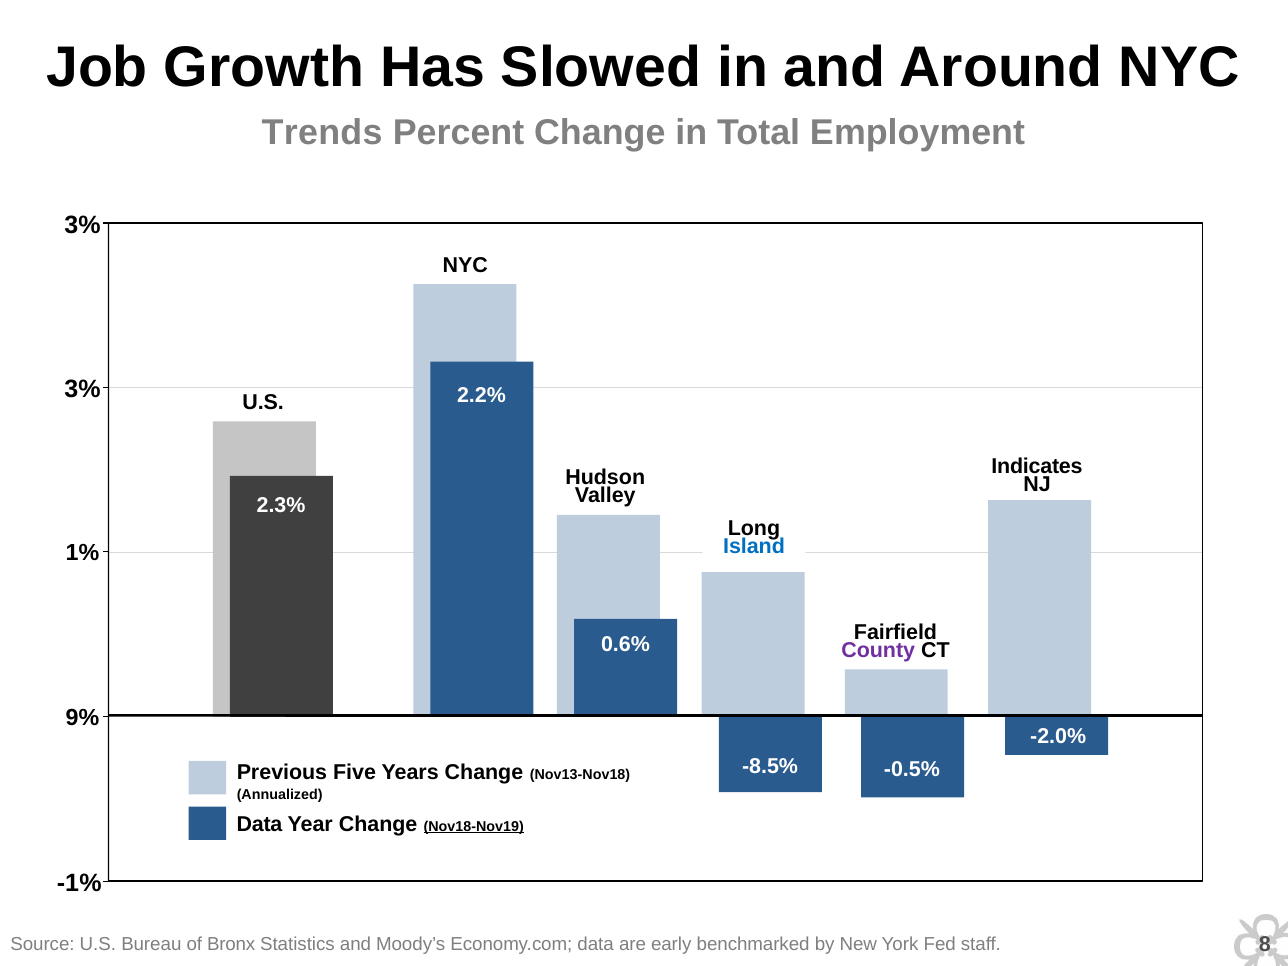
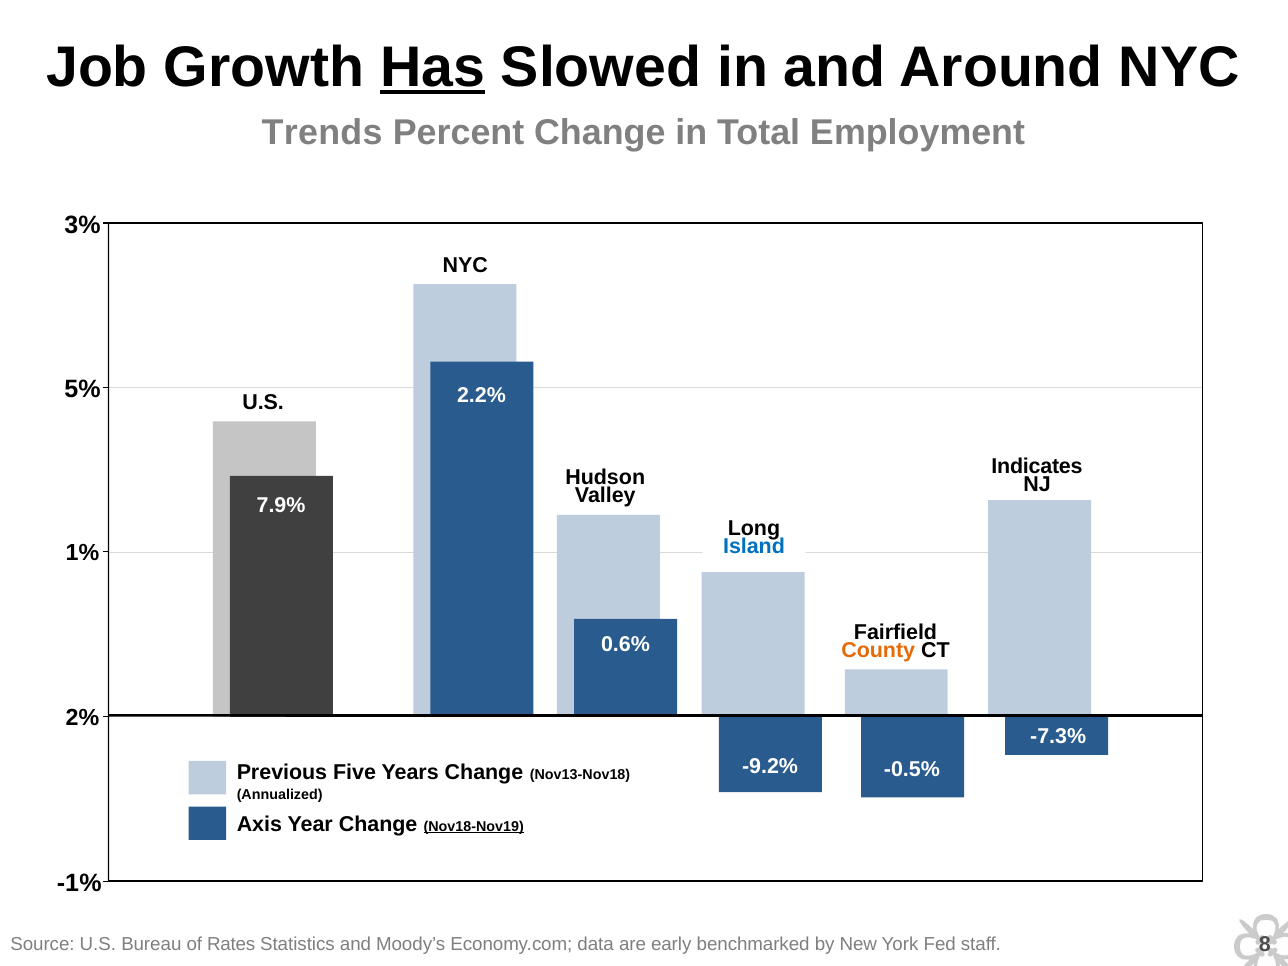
Has underline: none -> present (433, 67)
3%: 3% -> 5% (82, 389)
2.3%: 2.3% -> 7.9% (281, 506)
County colour: purple -> orange (878, 650)
9%: 9% -> 2% (83, 718)
-2.0%: -2.0% -> -7.3% (1058, 736)
-8.5%: -8.5% -> -9.2% (770, 766)
Data: Data -> Axis (259, 824)
Bronx: Bronx -> Rates (231, 944)
